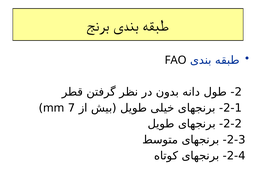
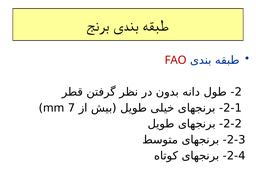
FAO colour: black -> red (176, 60)
